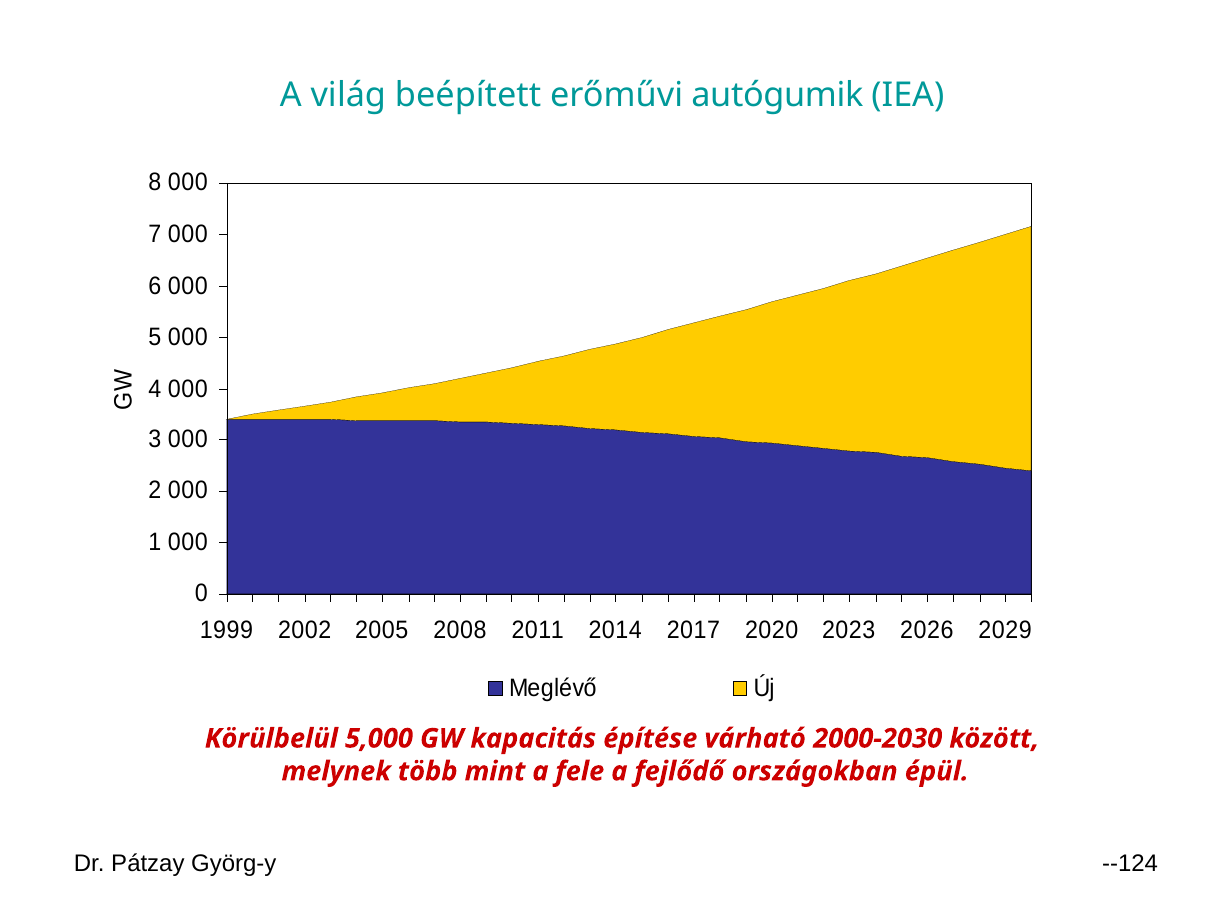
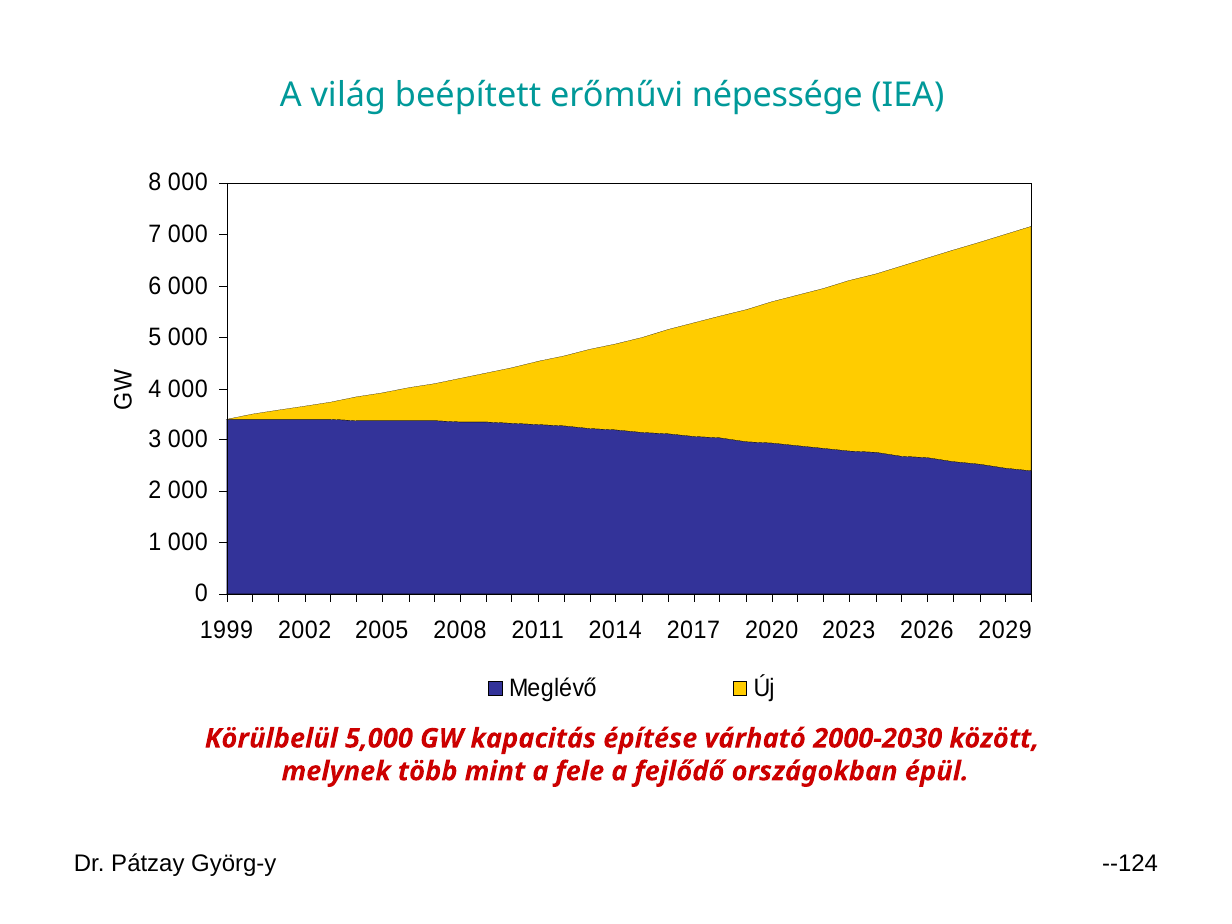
autógumik: autógumik -> népessége (777, 95)
